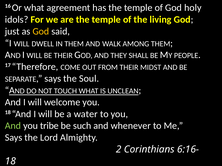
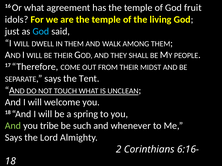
holy: holy -> fruit (193, 8)
God colour: yellow -> light blue (41, 31)
Soul: Soul -> Tent (89, 79)
water: water -> spring (86, 114)
